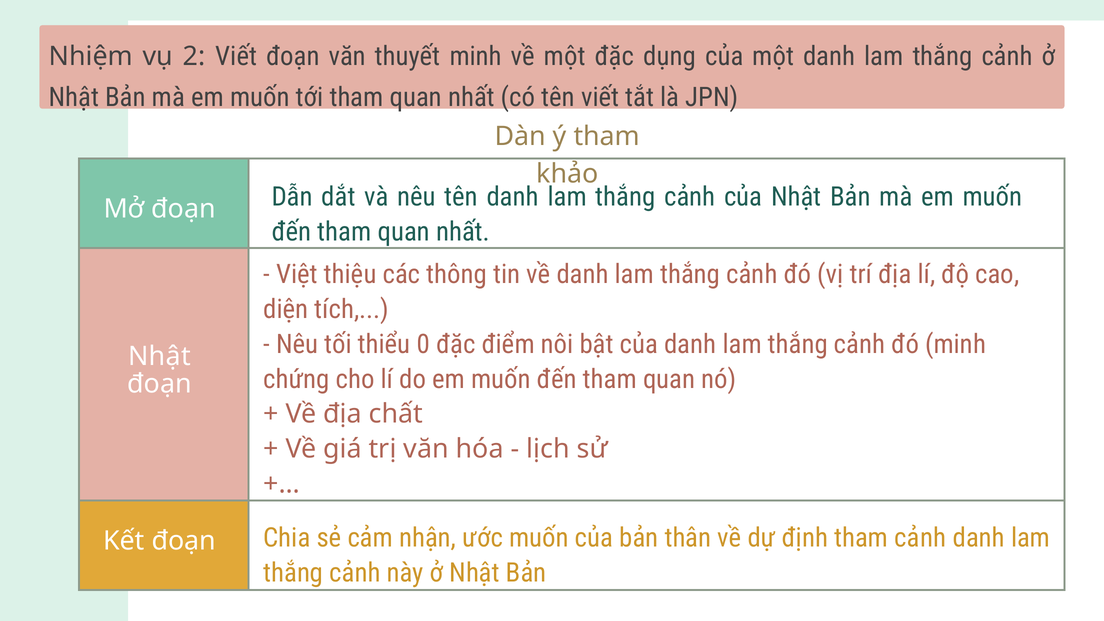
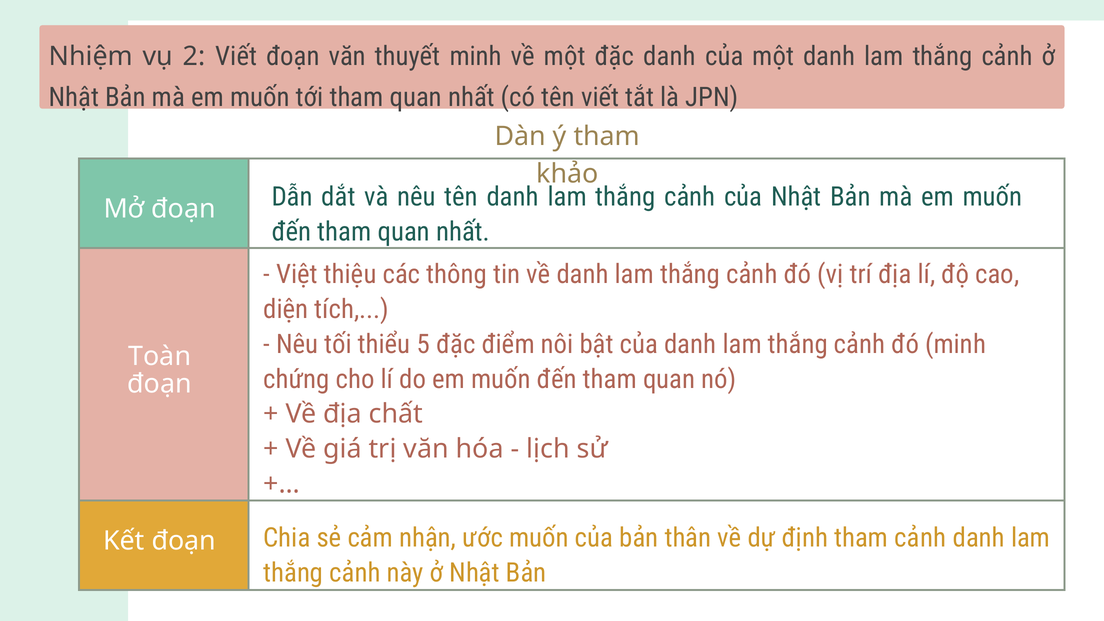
đặc dụng: dụng -> danh (669, 57)
0: 0 -> 5 (423, 344)
Nhật: Nhật -> Toàn (160, 356)
